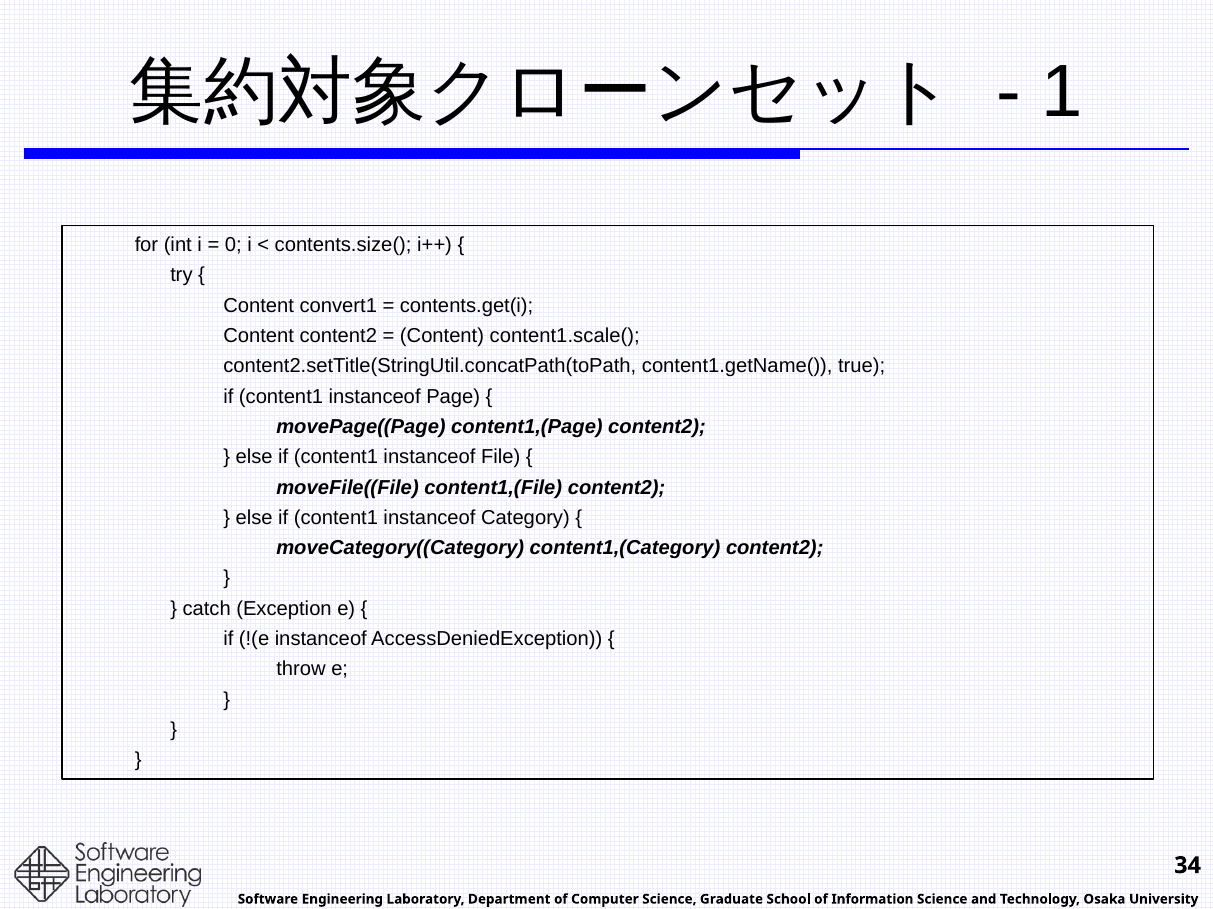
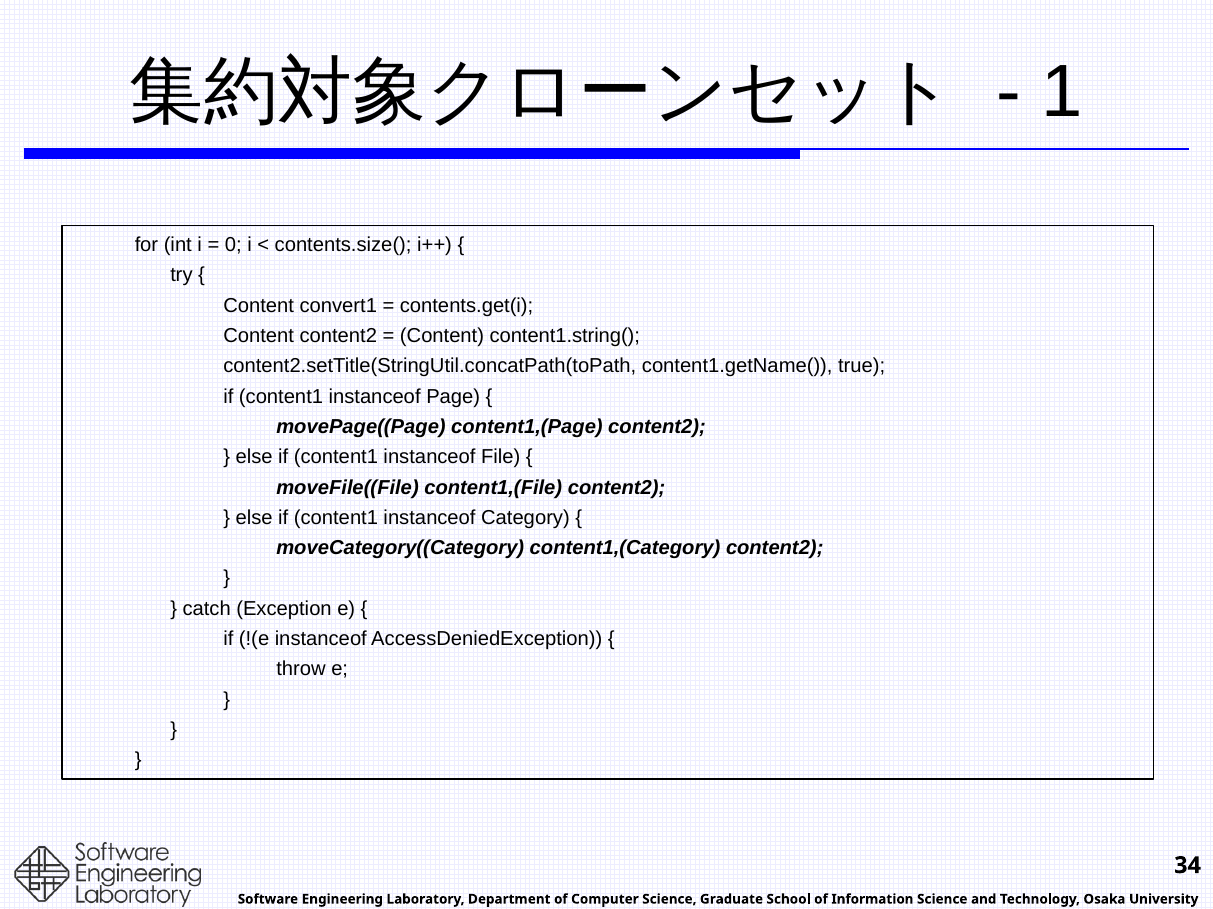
content1.scale(: content1.scale( -> content1.string( (565, 336)
